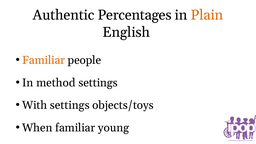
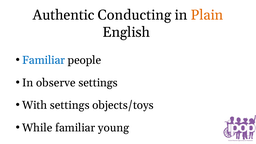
Percentages: Percentages -> Conducting (135, 15)
Familiar colour: orange -> blue (44, 60)
method: method -> observe (56, 83)
When: When -> While (37, 128)
